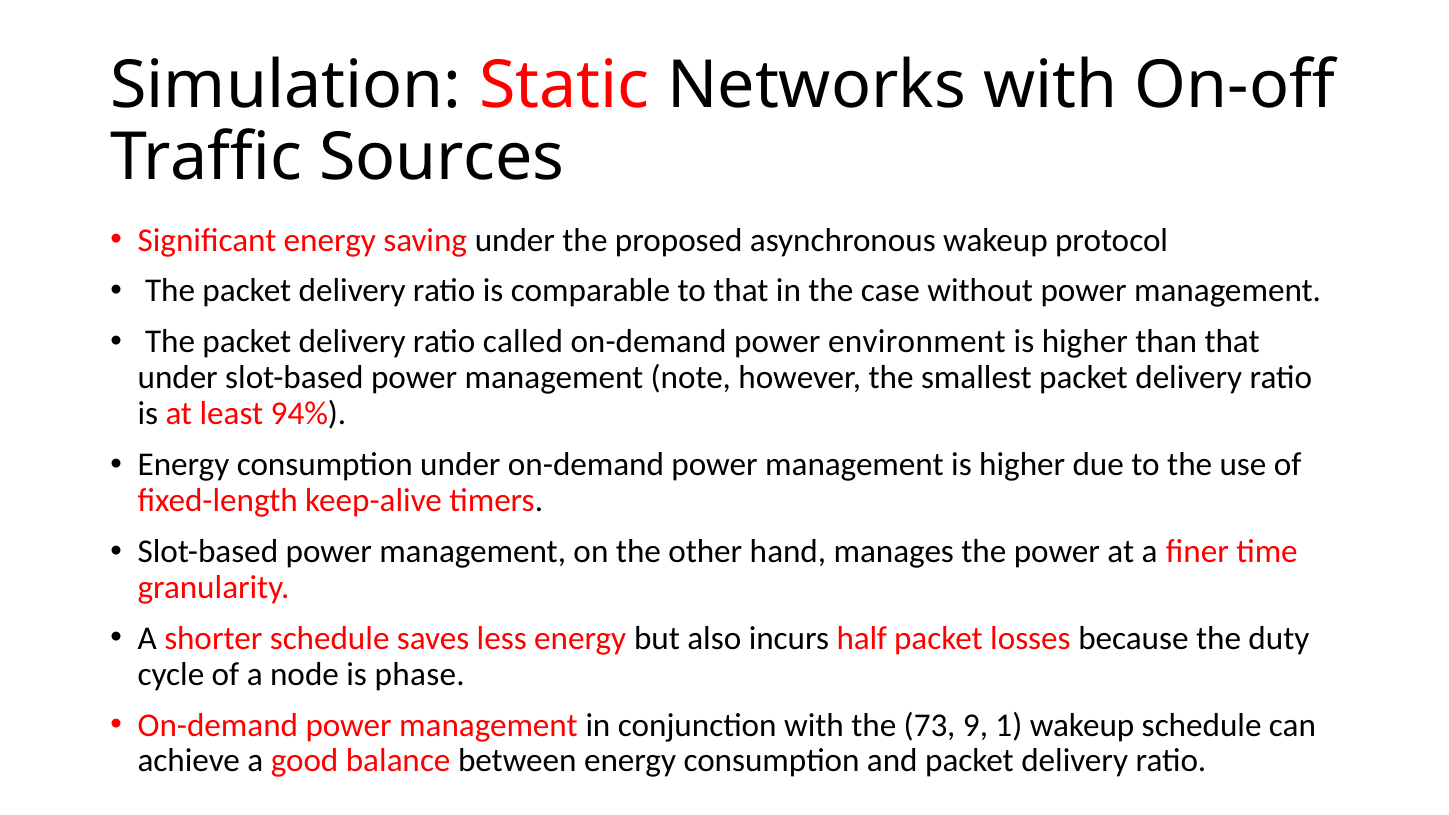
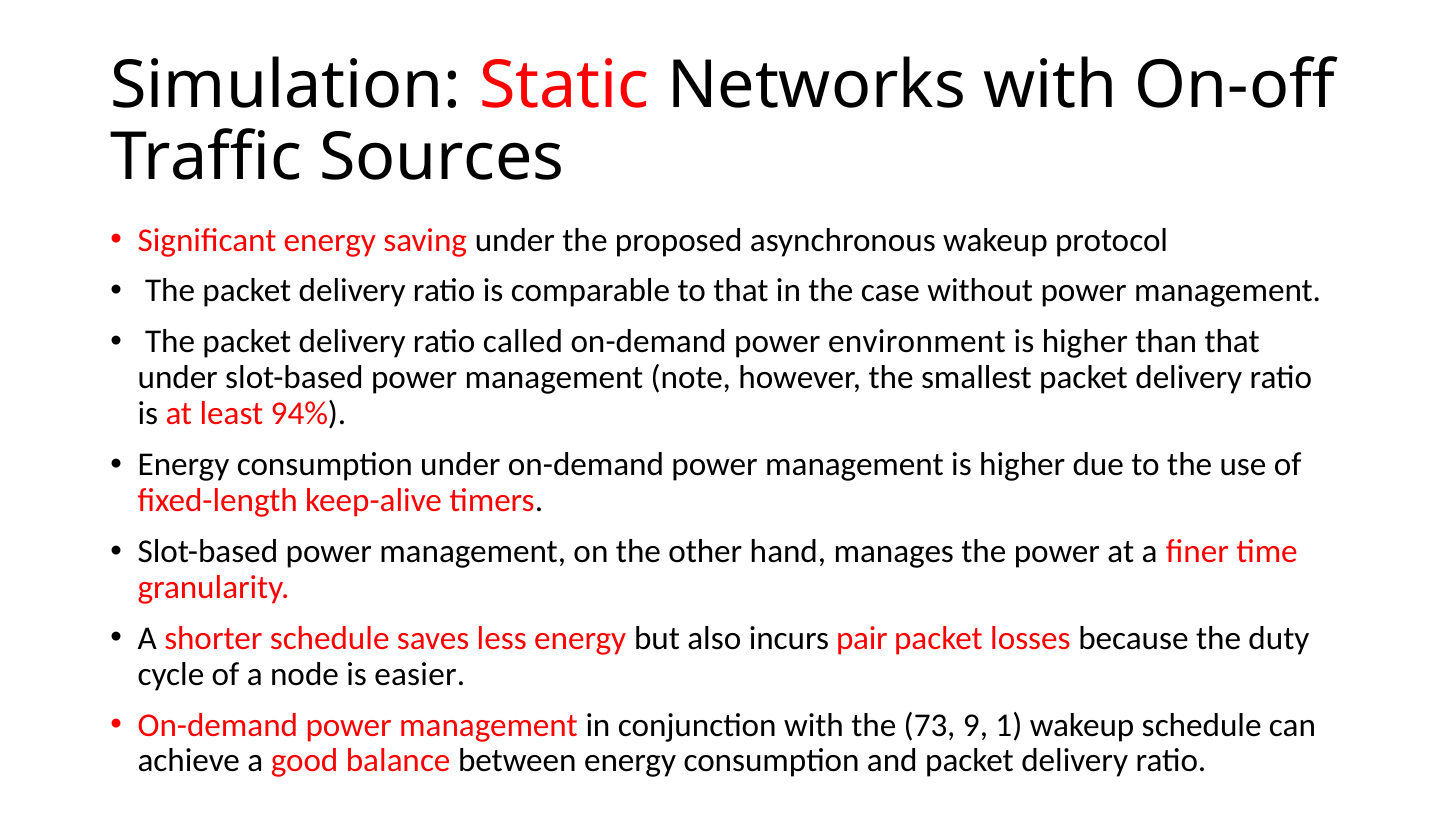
half: half -> pair (862, 638)
phase: phase -> easier (420, 674)
